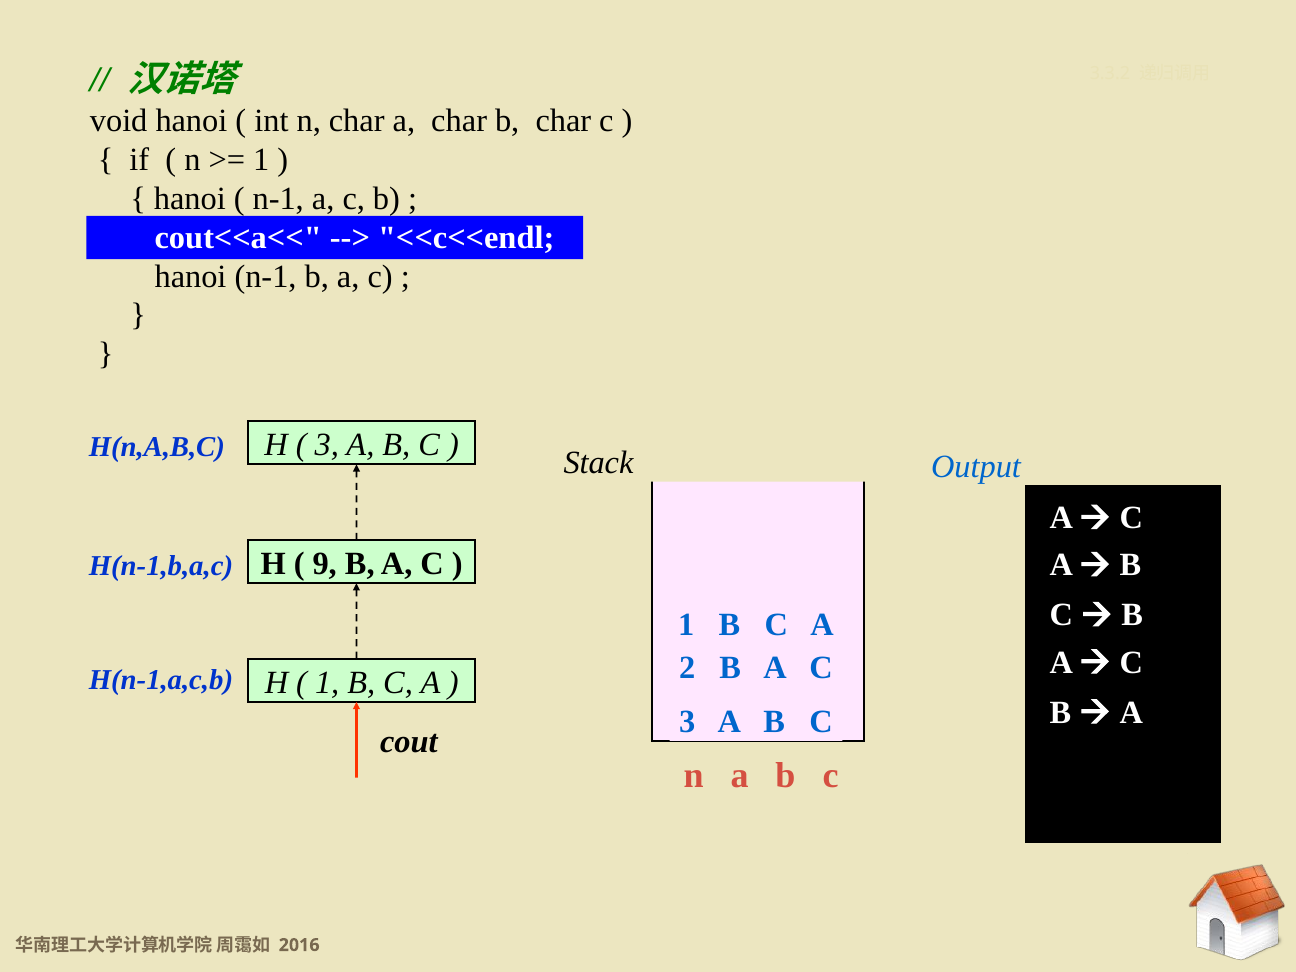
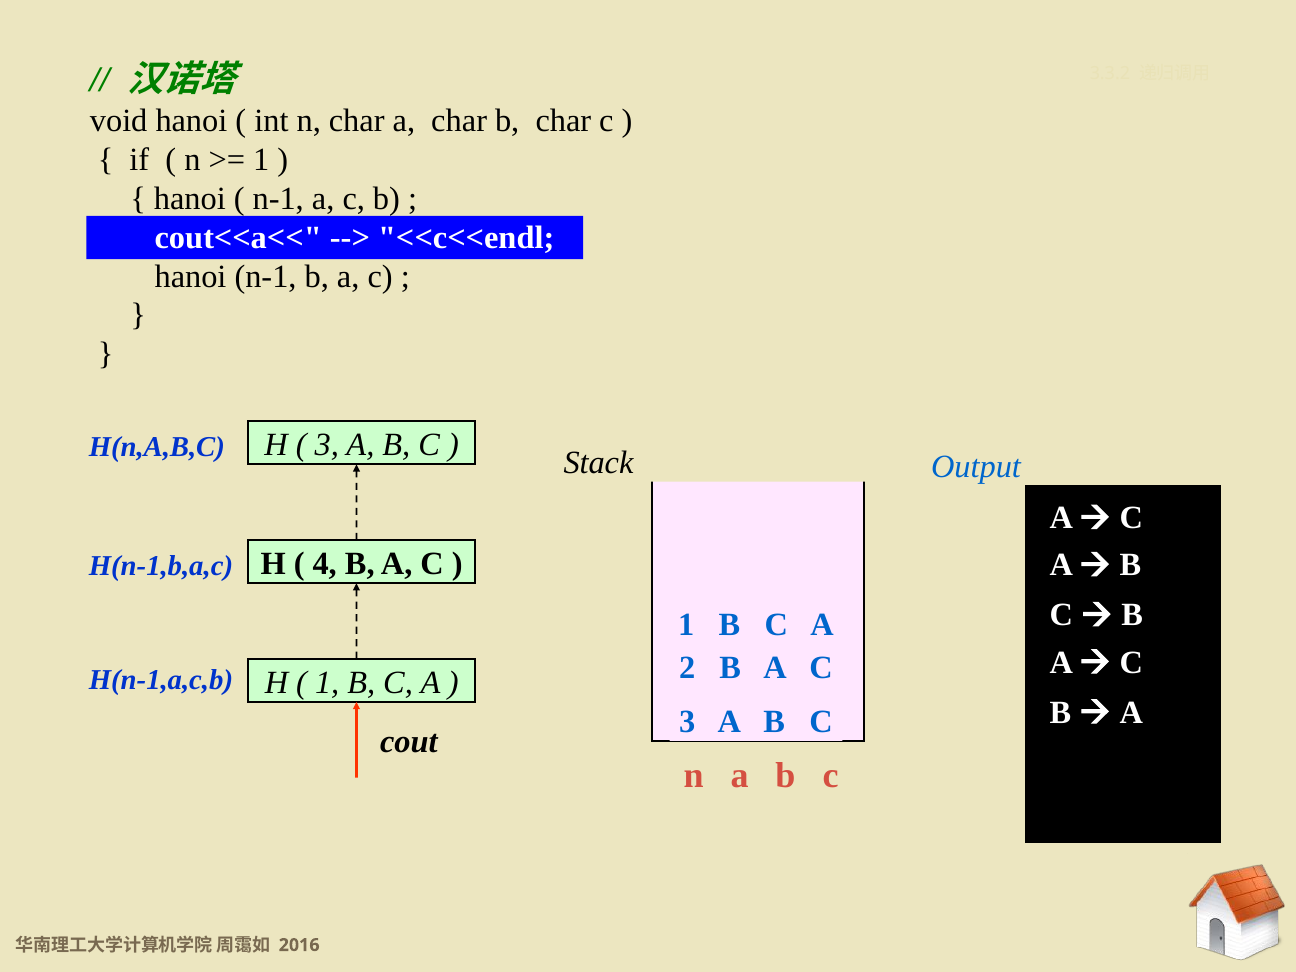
9: 9 -> 4 (325, 564)
